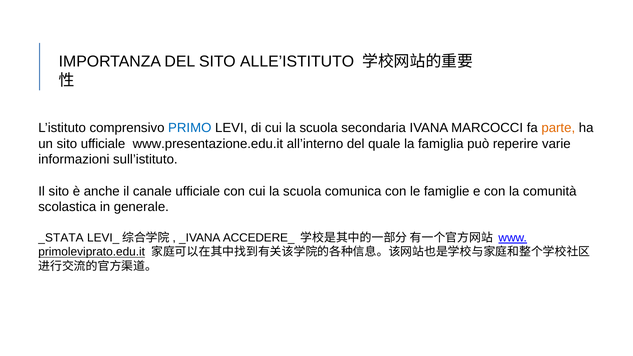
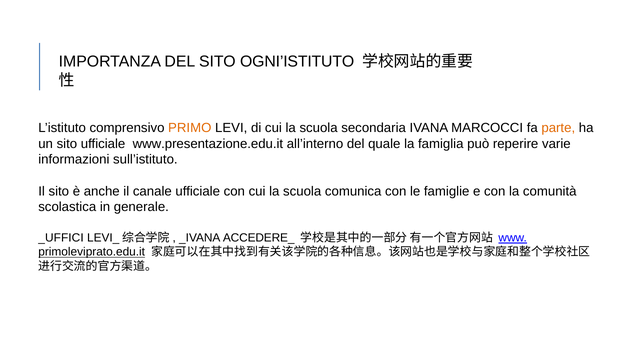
ALLE’ISTITUTO: ALLE’ISTITUTO -> OGNI’ISTITUTO (297, 62)
PRIMO colour: blue -> orange (190, 128)
_STATA: _STATA -> _UFFICI (61, 238)
